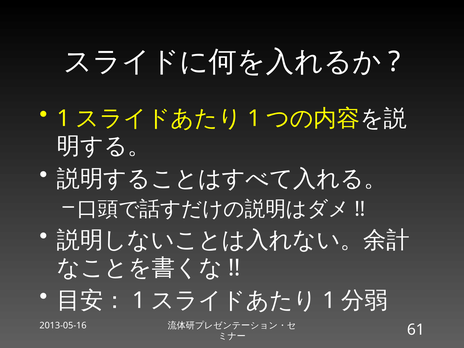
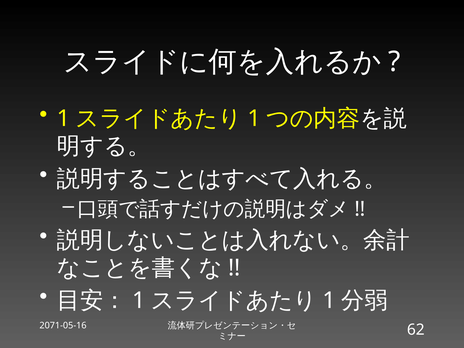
2013-05-16: 2013-05-16 -> 2071-05-16 (63, 325)
61: 61 -> 62 (416, 330)
